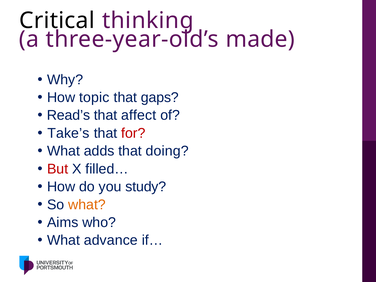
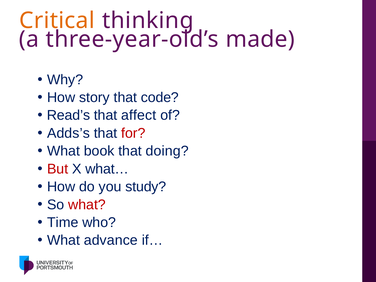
Critical colour: black -> orange (57, 21)
topic: topic -> story (94, 97)
gaps: gaps -> code (160, 97)
Take’s: Take’s -> Adds’s (68, 133)
adds: adds -> book (99, 151)
filled…: filled… -> what… (107, 169)
what colour: orange -> red (87, 205)
Aims: Aims -> Time (63, 222)
